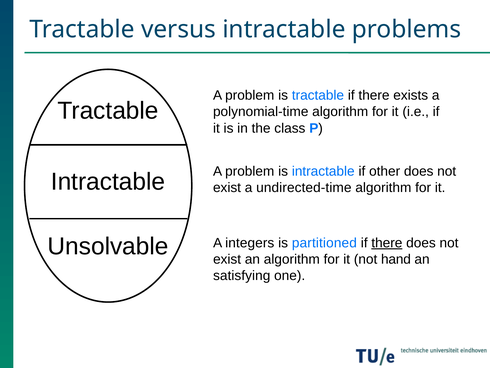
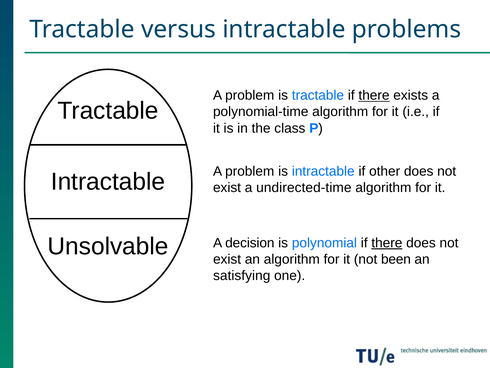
there underline: none -> present (374, 95)
integers: integers -> decision (250, 243)
partitioned: partitioned -> polynomial (324, 243)
hand: hand -> been (396, 259)
